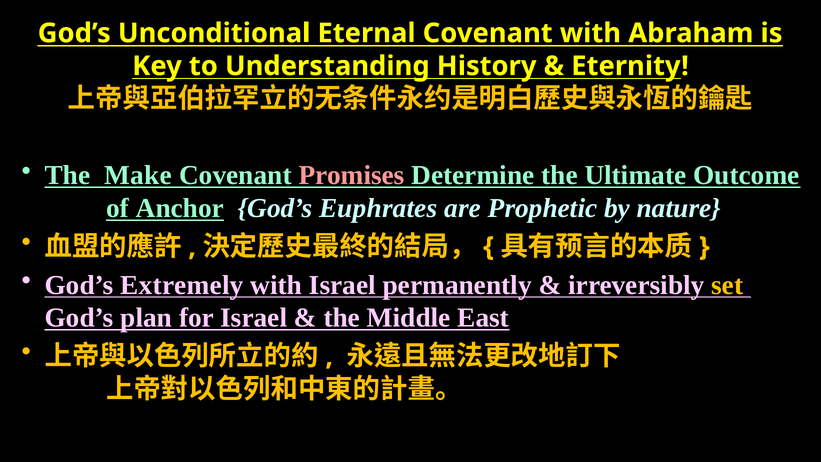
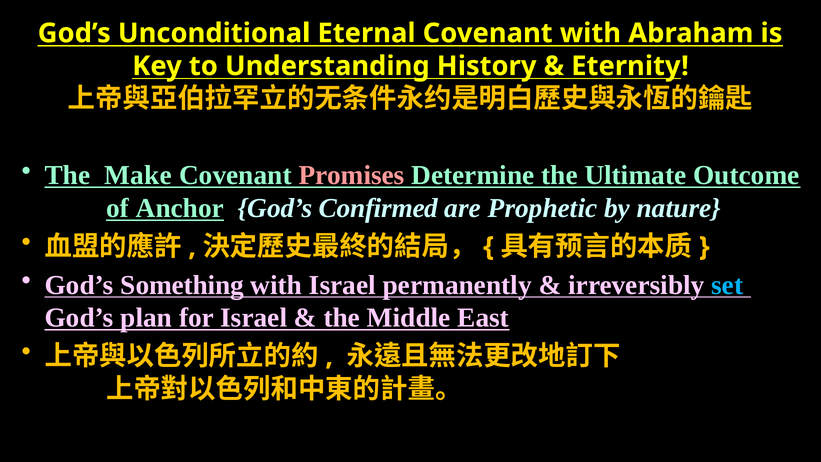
Euphrates: Euphrates -> Confirmed (378, 208)
Extremely: Extremely -> Something (182, 285)
set colour: yellow -> light blue (727, 285)
